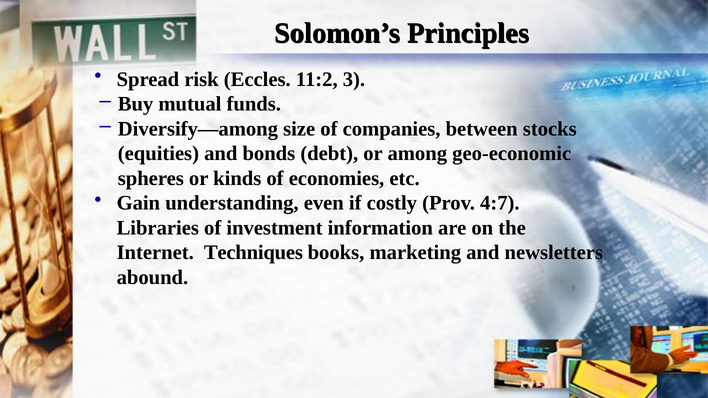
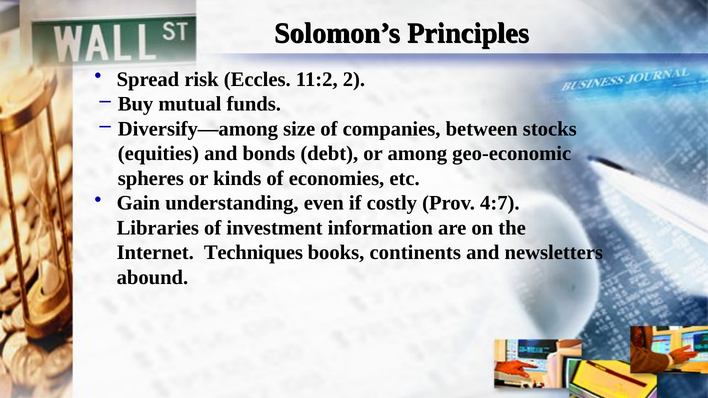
3: 3 -> 2 (354, 79)
marketing: marketing -> continents (415, 253)
